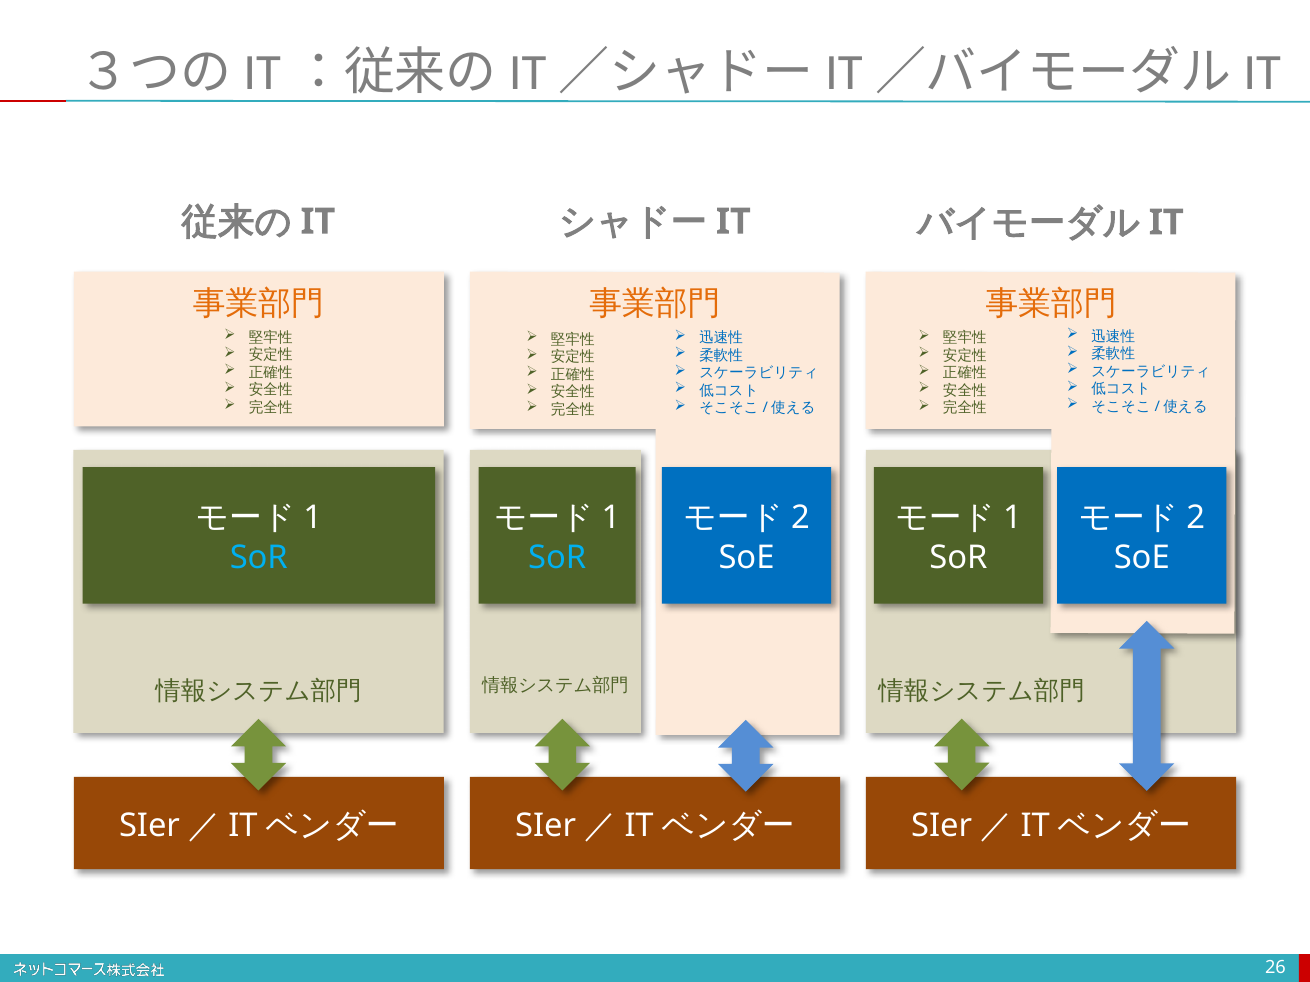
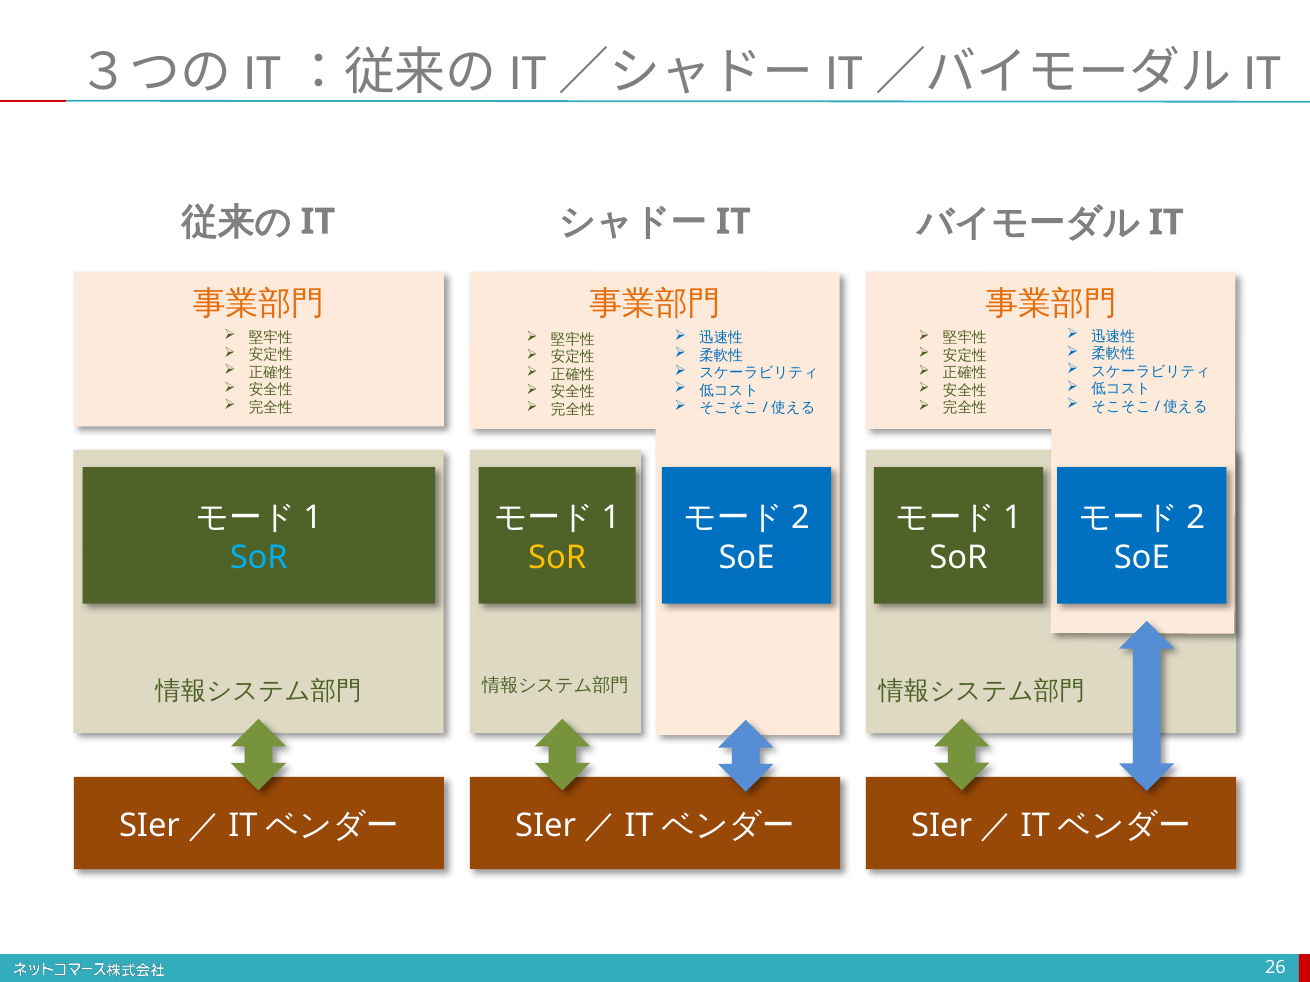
SoR colour: light blue -> yellow (557, 558)
